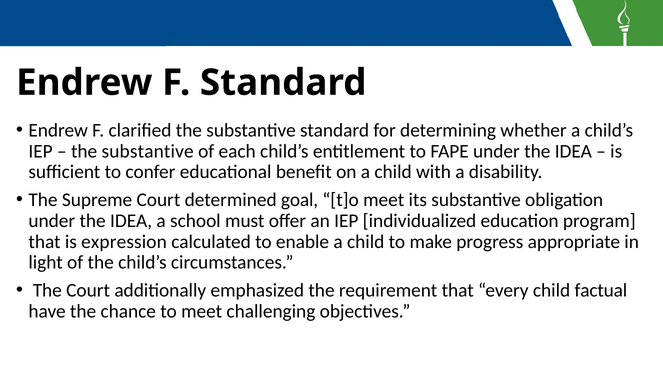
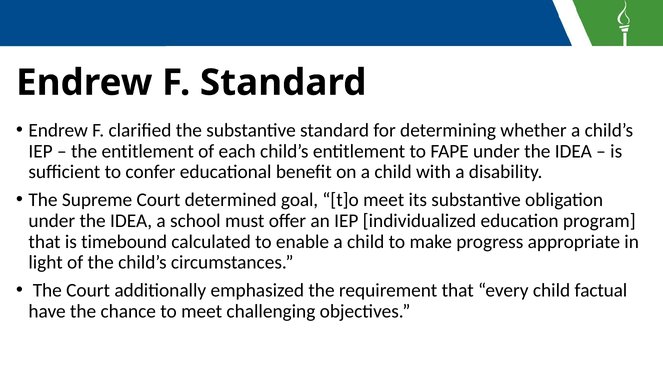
substantive: substantive -> entitlement (148, 151)
expression: expression -> timebound (124, 242)
